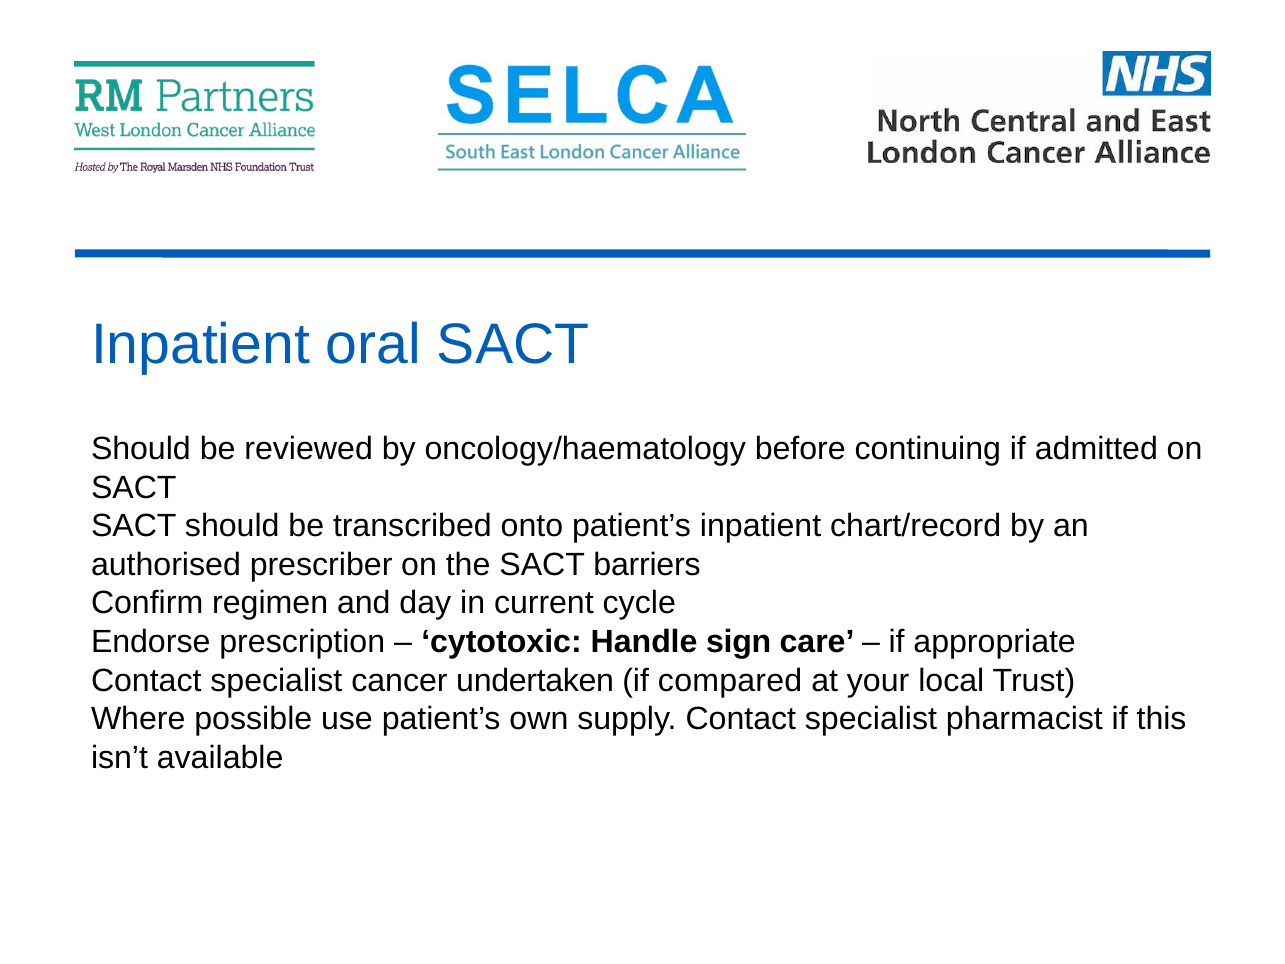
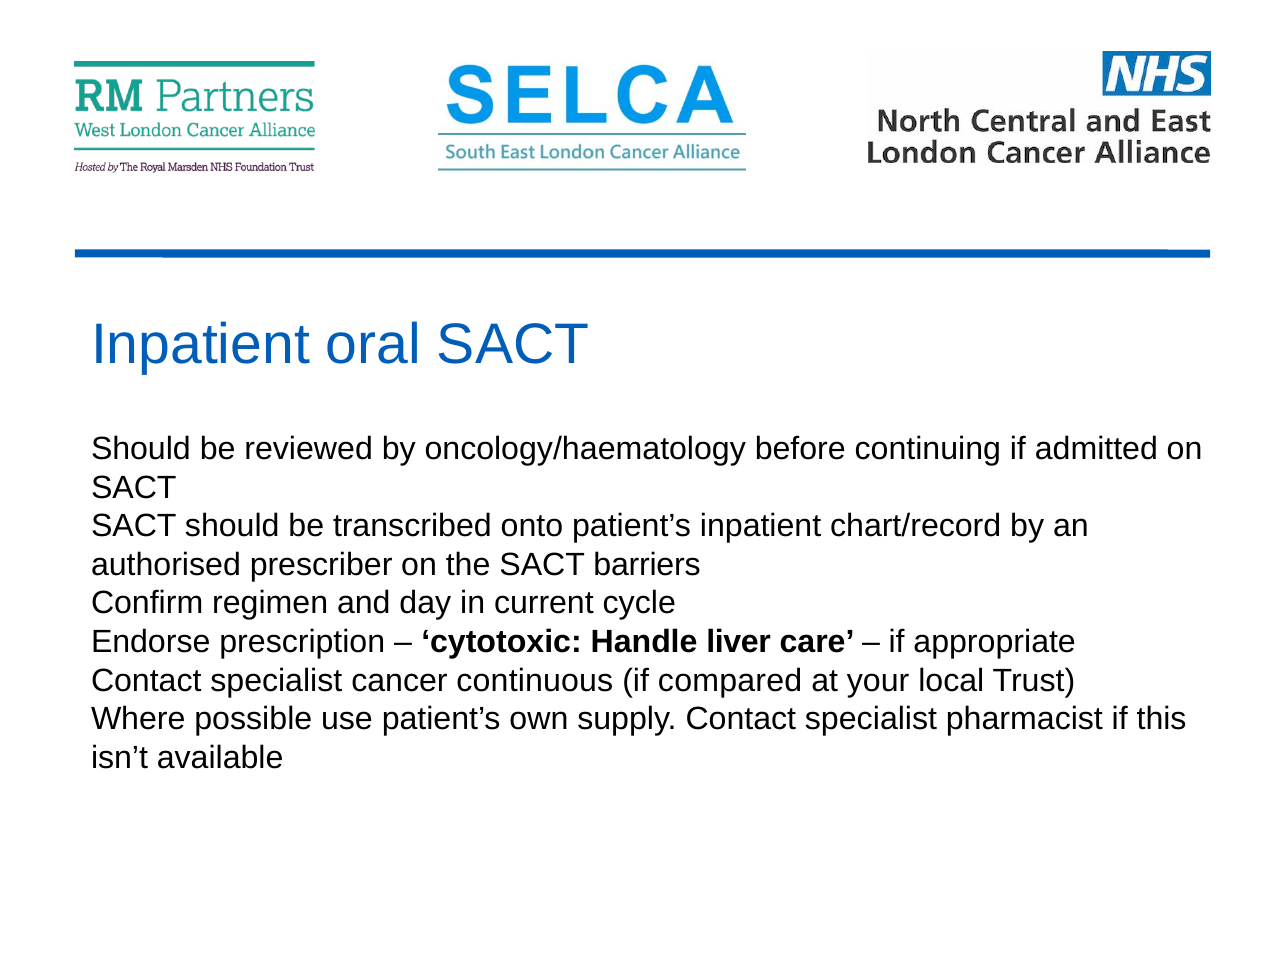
sign: sign -> liver (739, 642)
undertaken: undertaken -> continuous (535, 680)
